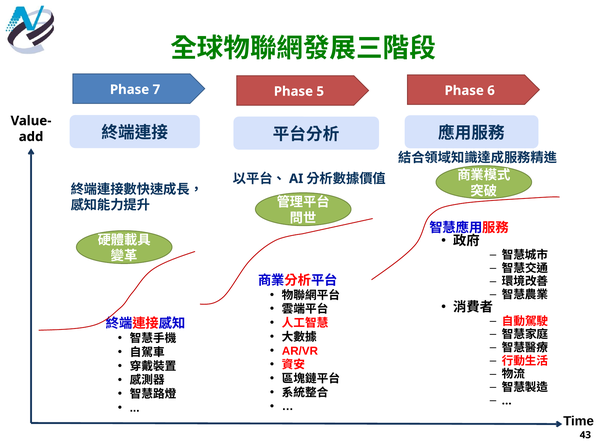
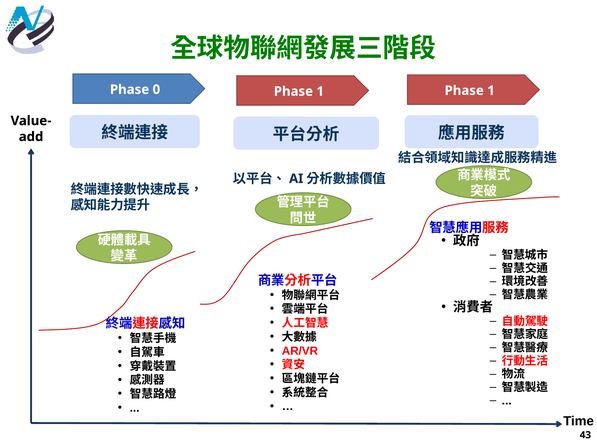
7: 7 -> 0 (156, 90)
5: 5 -> 1 (320, 92)
6: 6 -> 1 (491, 91)
